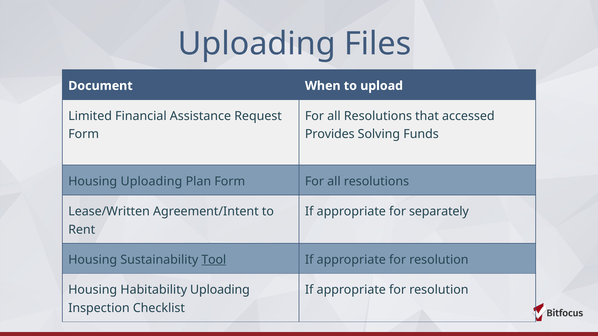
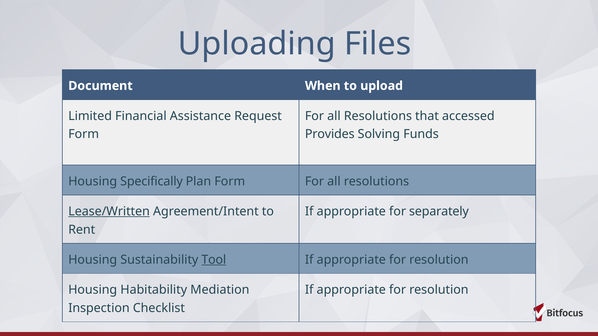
Housing Uploading: Uploading -> Specifically (152, 181)
Lease/Written underline: none -> present (109, 212)
Habitability Uploading: Uploading -> Mediation (220, 290)
